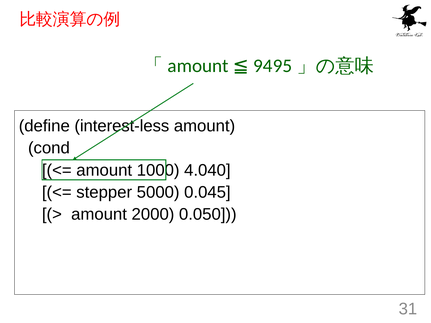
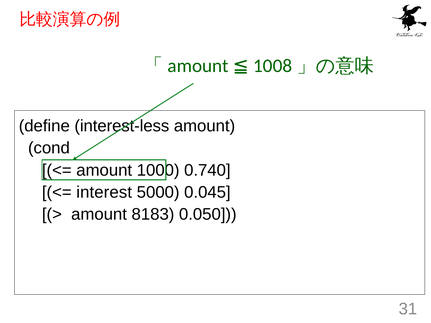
9495: 9495 -> 1008 (273, 66)
4.040: 4.040 -> 0.740 (207, 170)
stepper: stepper -> interest (104, 192)
2000: 2000 -> 8183 (153, 215)
